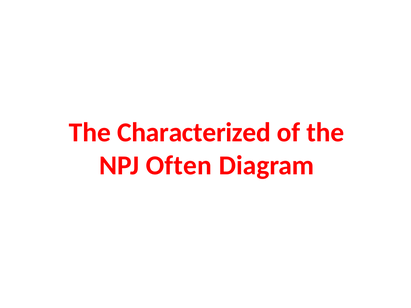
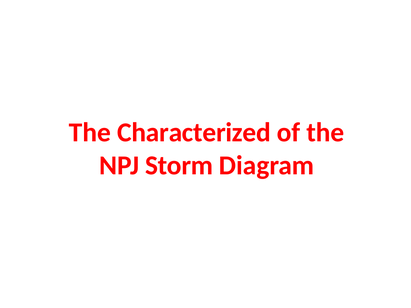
Often: Often -> Storm (179, 166)
